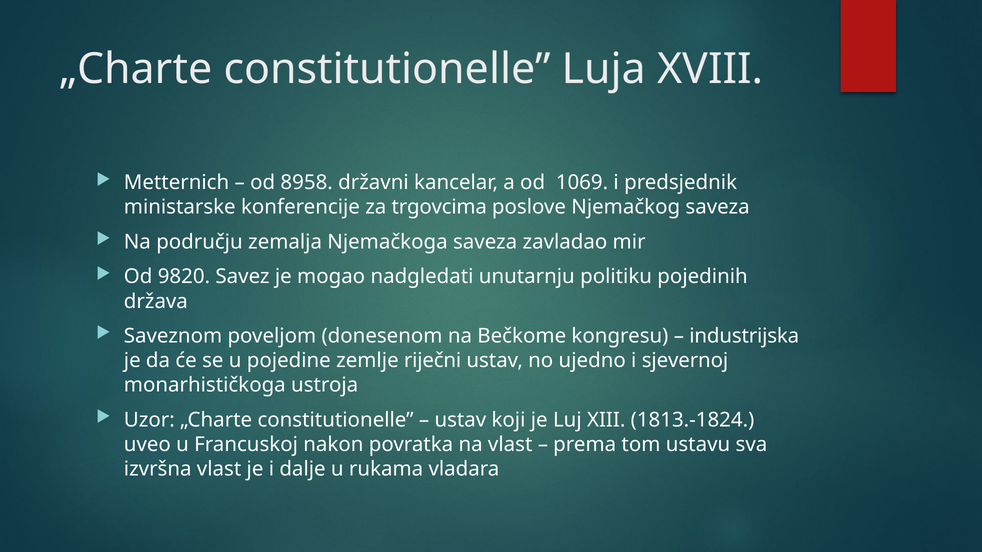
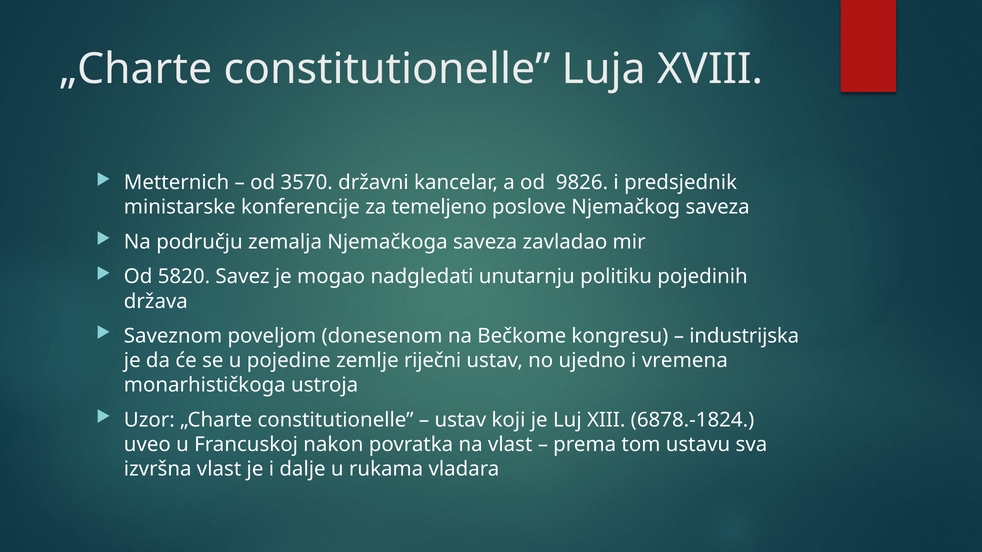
8958: 8958 -> 3570 (307, 183)
1069: 1069 -> 9826 (582, 183)
trgovcima: trgovcima -> temeljeno (439, 207)
9820: 9820 -> 5820 (184, 277)
sjevernoj: sjevernoj -> vremena (685, 361)
1813.-1824: 1813.-1824 -> 6878.-1824 (693, 420)
